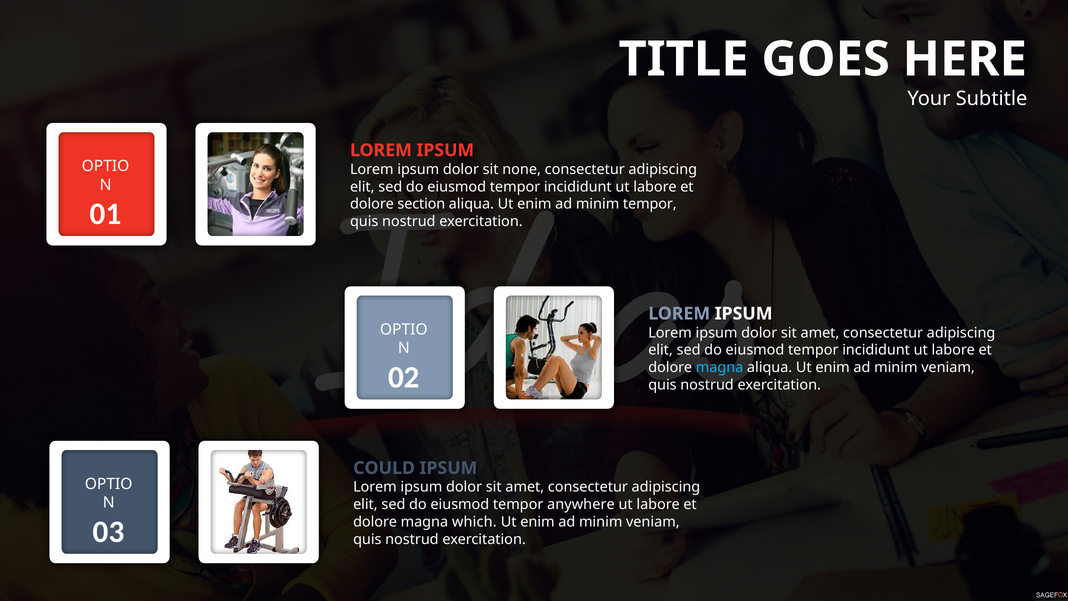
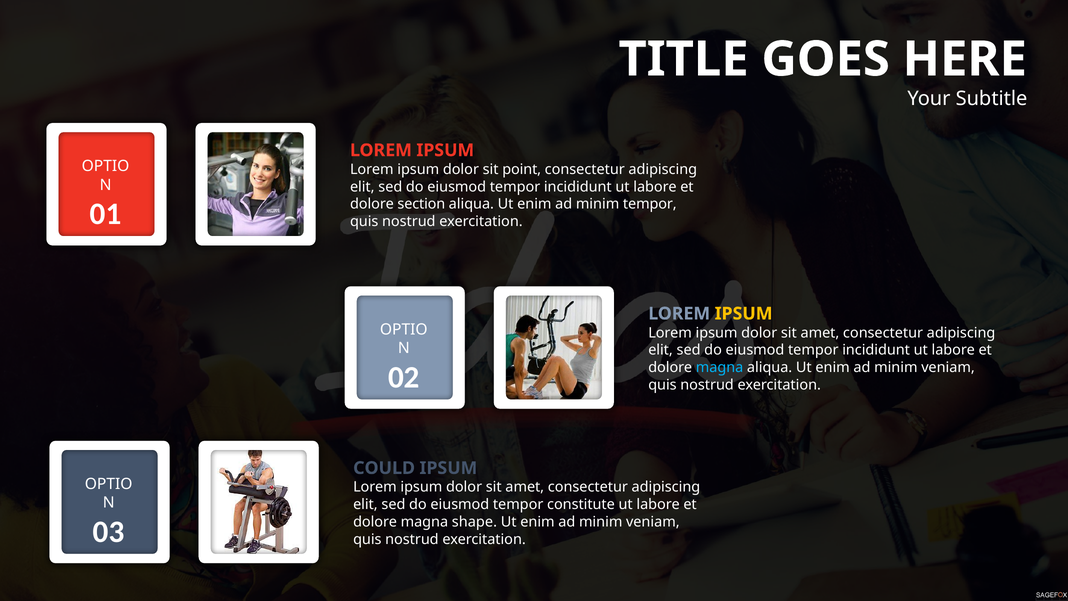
none: none -> point (522, 169)
IPSUM colour: white -> yellow (744, 313)
anywhere: anywhere -> constitute (581, 504)
which: which -> shape (474, 522)
